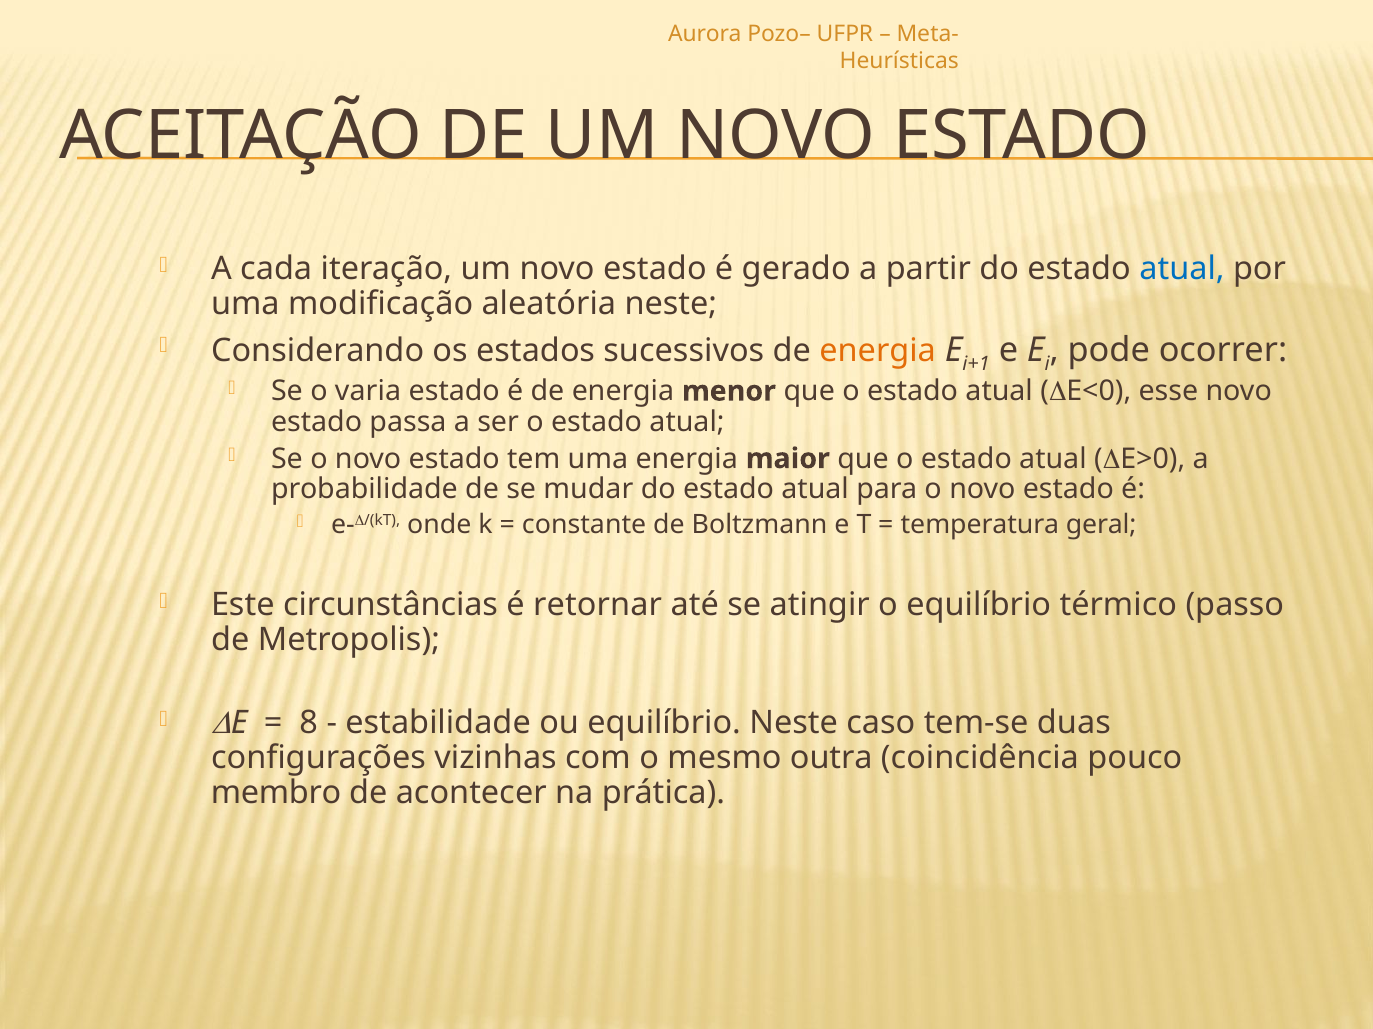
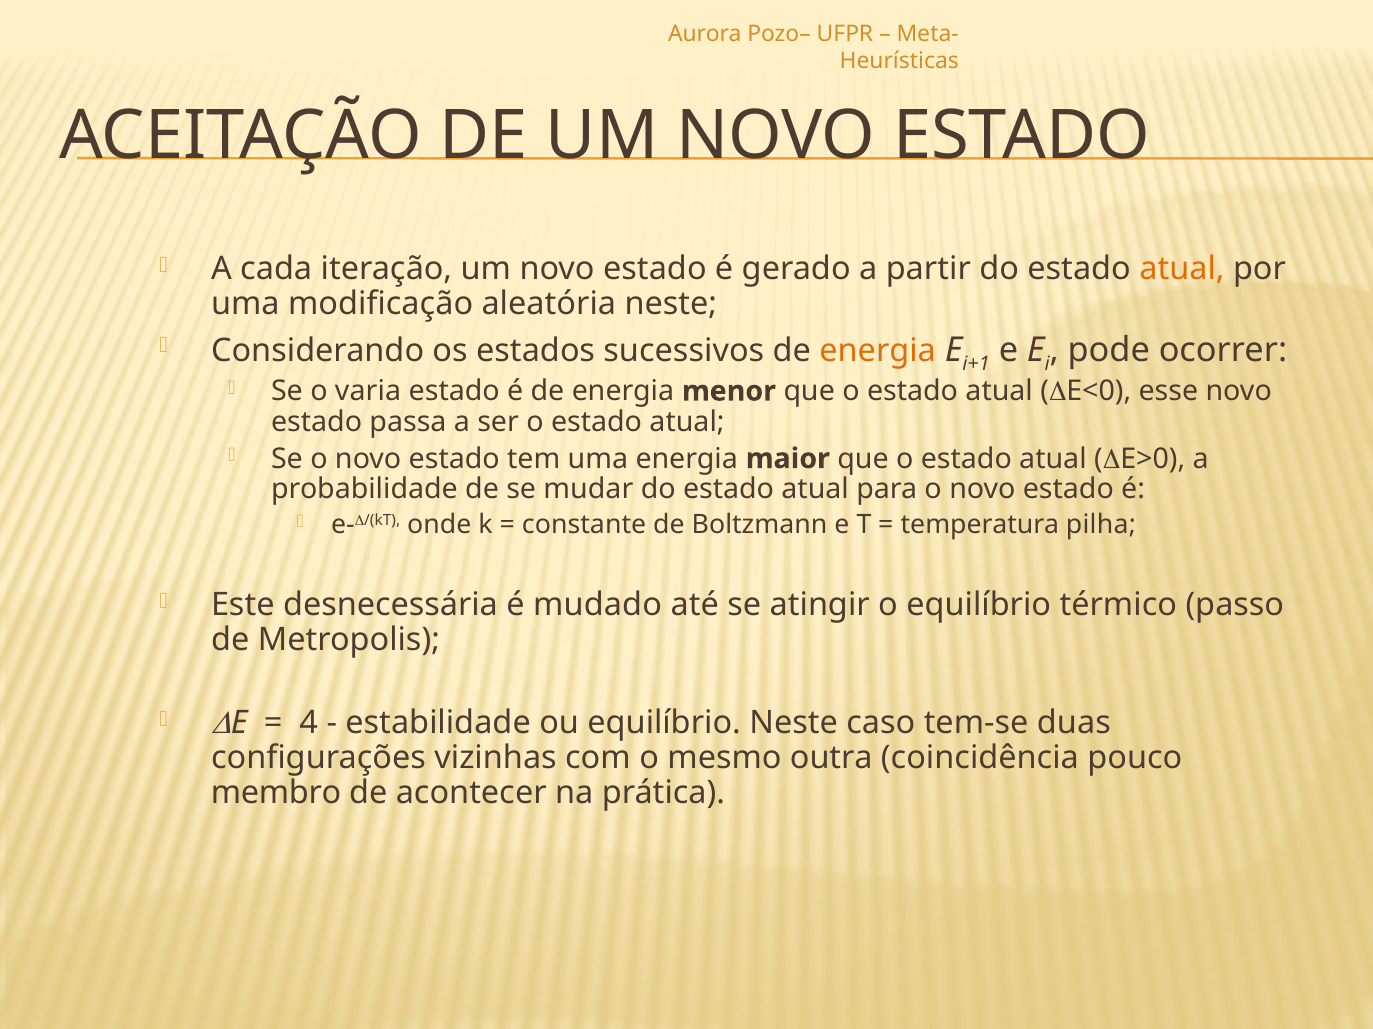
atual colour: blue -> orange (1182, 269)
geral: geral -> pilha (1101, 525)
circunstâncias: circunstâncias -> desnecessária (391, 605)
retornar: retornar -> mudado (598, 605)
8: 8 -> 4 (309, 723)
